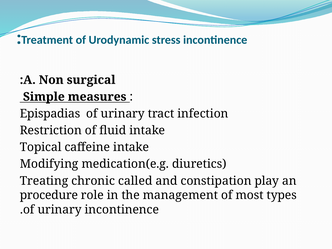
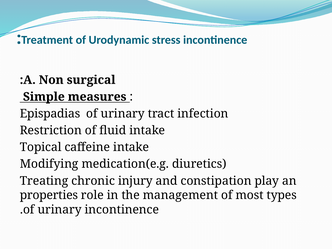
called: called -> injury (135, 181)
procedure: procedure -> properties (49, 195)
